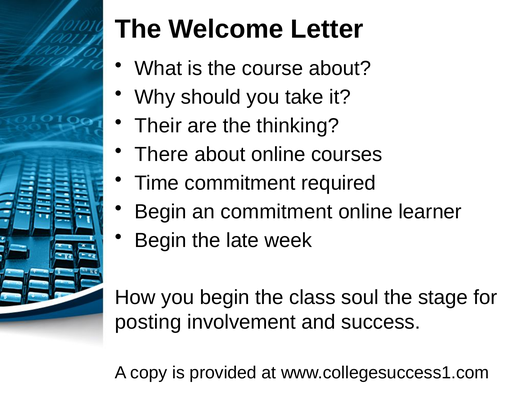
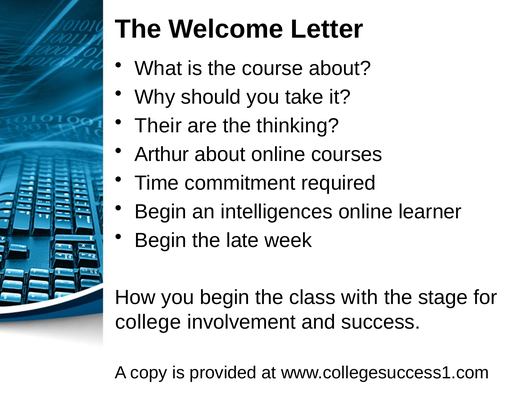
There: There -> Arthur (162, 154)
an commitment: commitment -> intelligences (277, 212)
soul: soul -> with (360, 297)
posting: posting -> college (148, 322)
